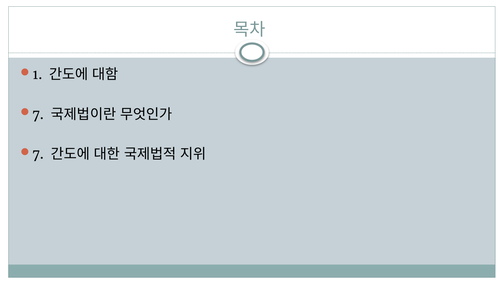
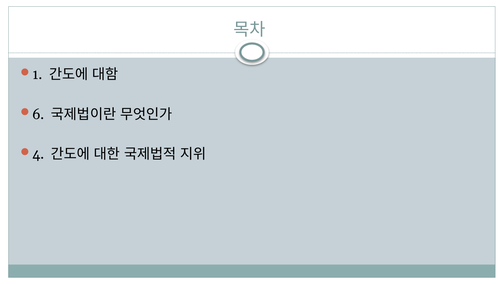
7: 7 -> 6 (38, 114)
7: 7 -> 4 (38, 154)
